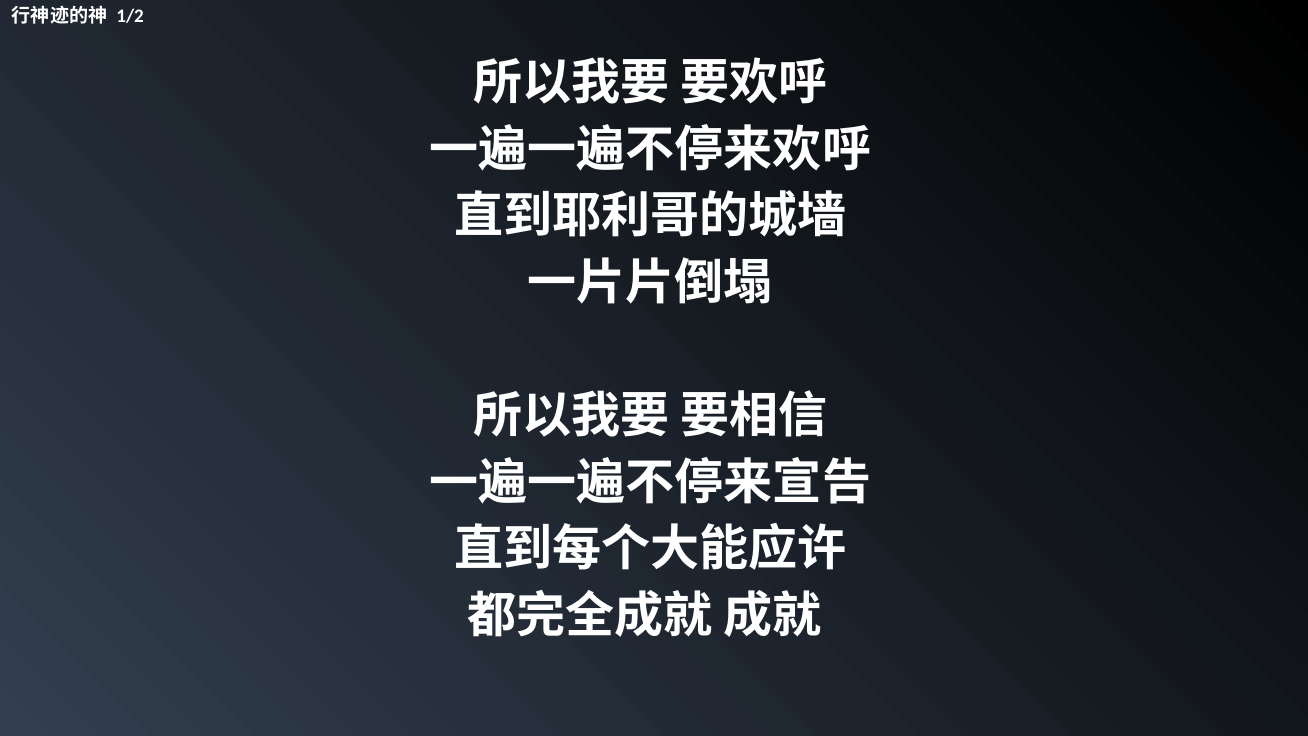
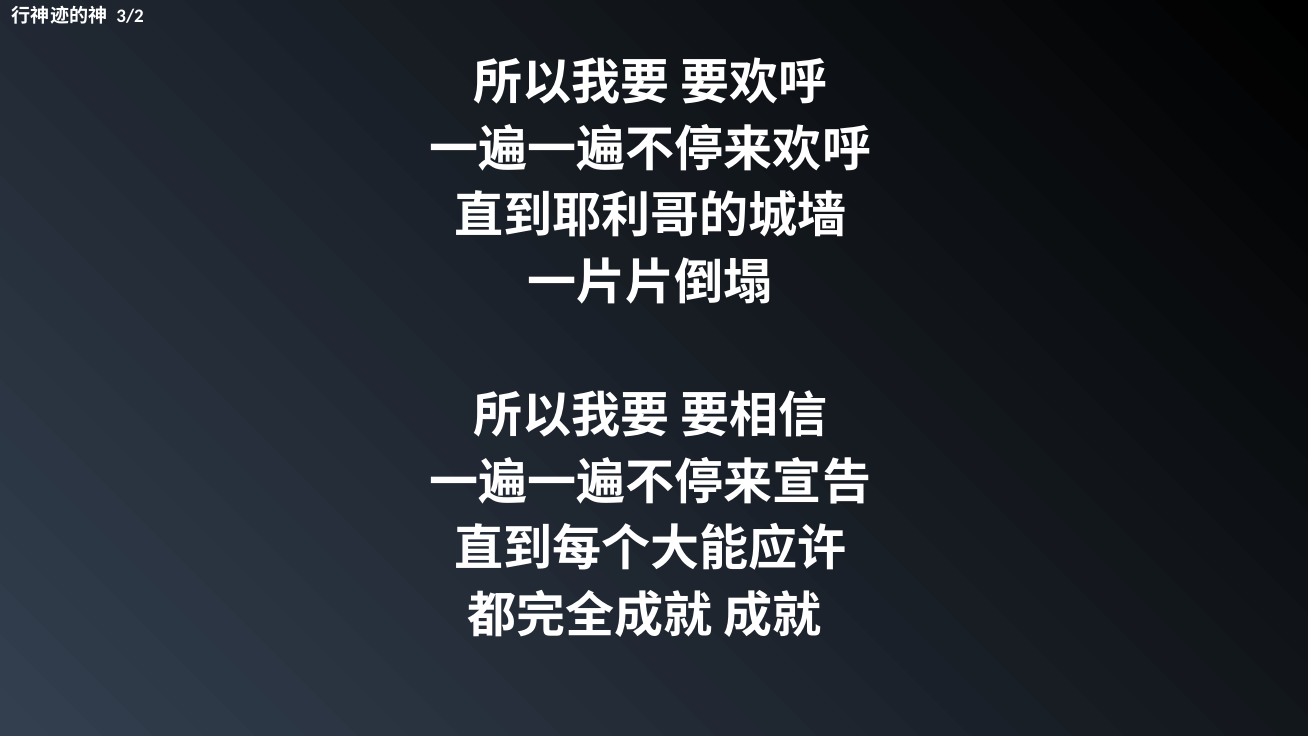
1/2: 1/2 -> 3/2 (130, 16)
